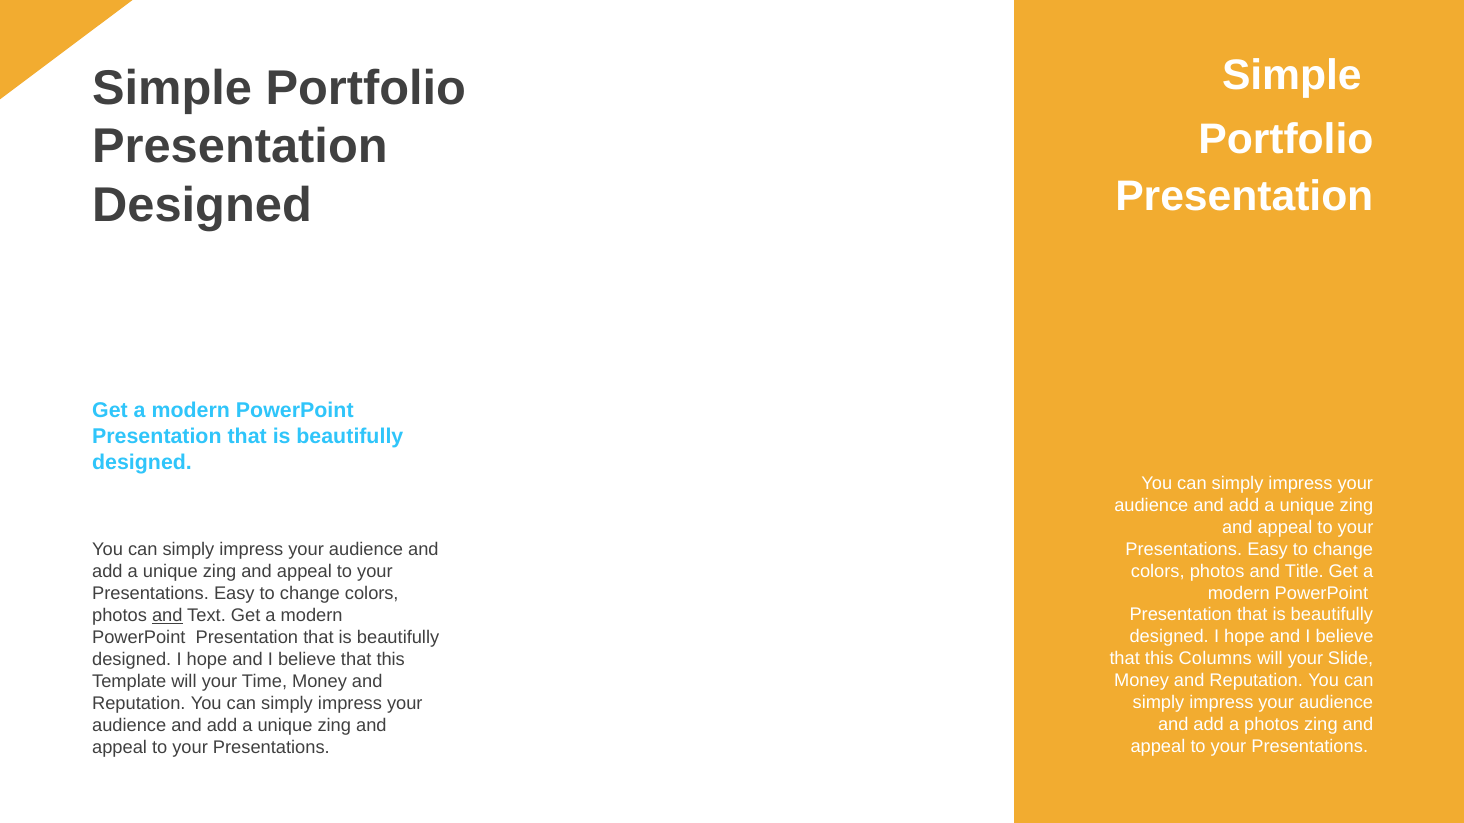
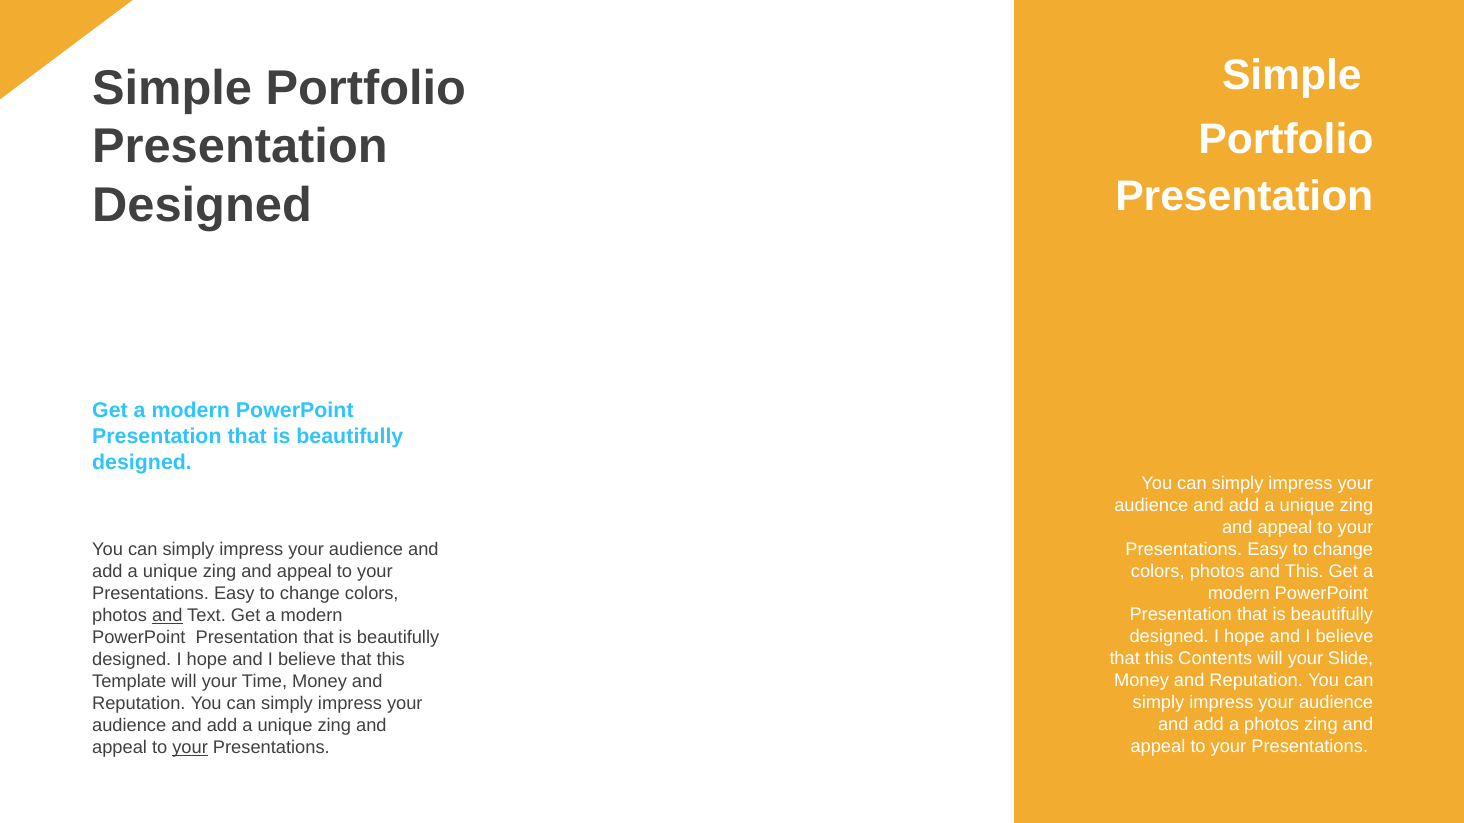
and Title: Title -> This (1304, 571)
Columns: Columns -> Contents (1215, 659)
your underline: none -> present (190, 748)
